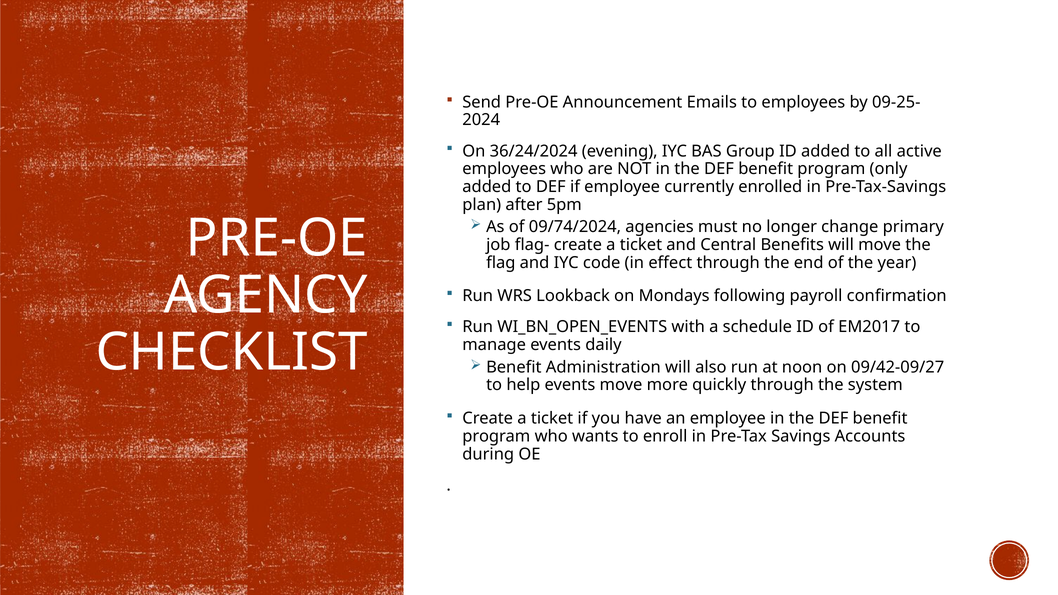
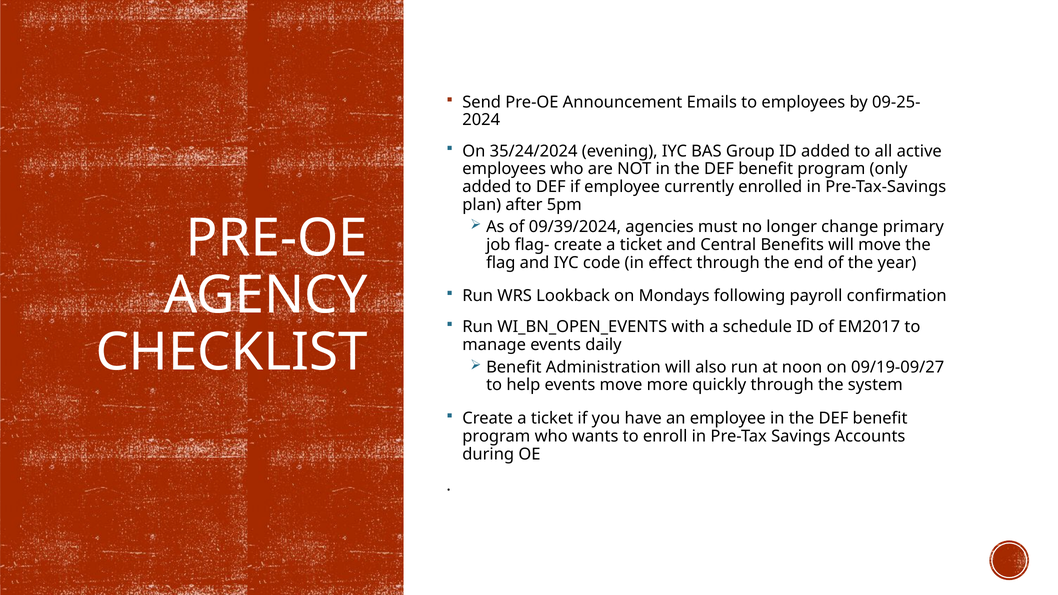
36/24/2024: 36/24/2024 -> 35/24/2024 (534, 151)
09/74/2024: 09/74/2024 -> 09/39/2024 (575, 227)
09/42-09/27: 09/42-09/27 -> 09/19-09/27 (898, 367)
